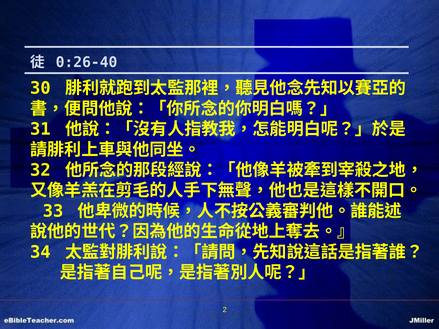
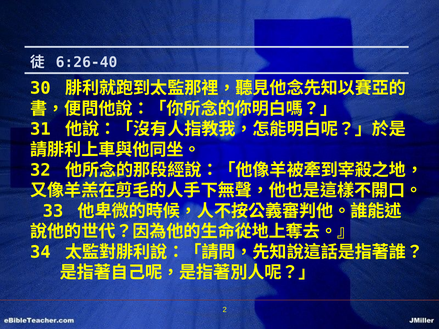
0:26-40: 0:26-40 -> 6:26-40 (87, 62)
